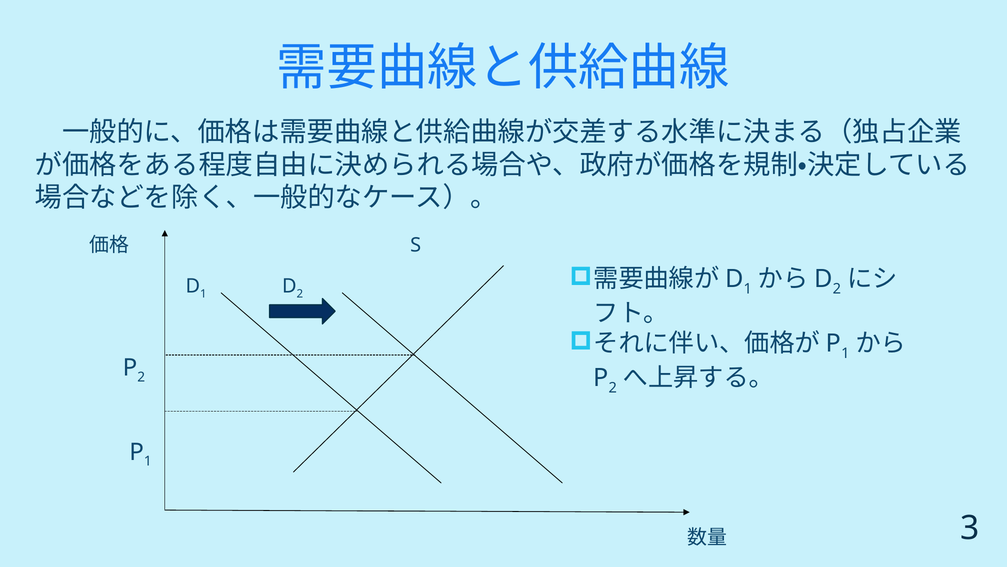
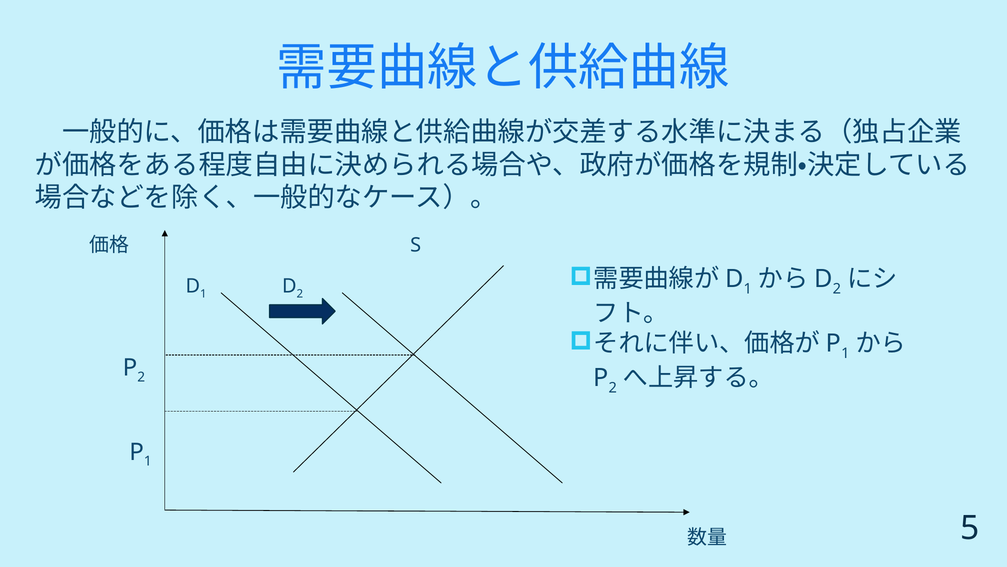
3: 3 -> 5 (970, 528)
